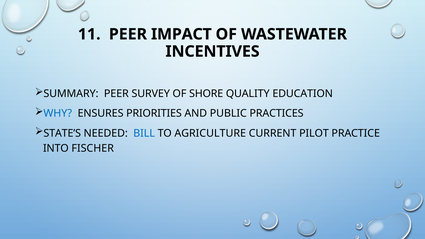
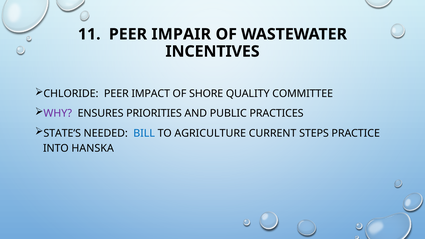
IMPACT: IMPACT -> IMPAIR (181, 34)
SUMMARY: SUMMARY -> CHLORIDE (71, 94)
SURVEY: SURVEY -> IMPACT (151, 94)
EDUCATION: EDUCATION -> COMMITTEE (303, 94)
WHY colour: blue -> purple (58, 114)
PILOT: PILOT -> STEPS (314, 133)
FISCHER: FISCHER -> HANSKA (93, 149)
